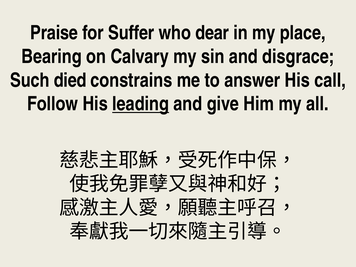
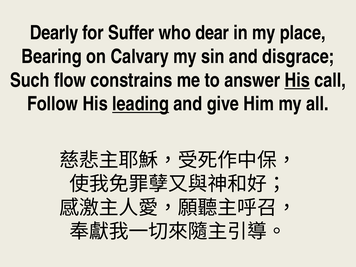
Praise: Praise -> Dearly (54, 33)
died: died -> flow (70, 80)
His underline: none -> present (297, 80)
